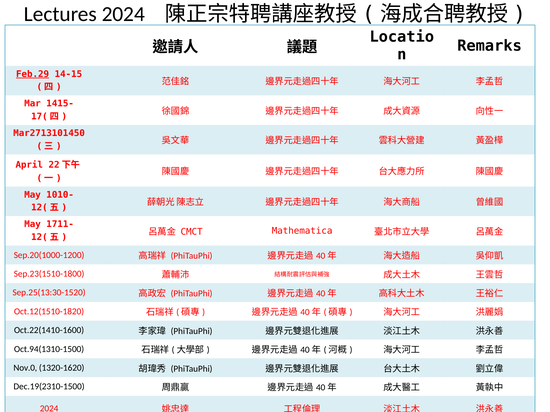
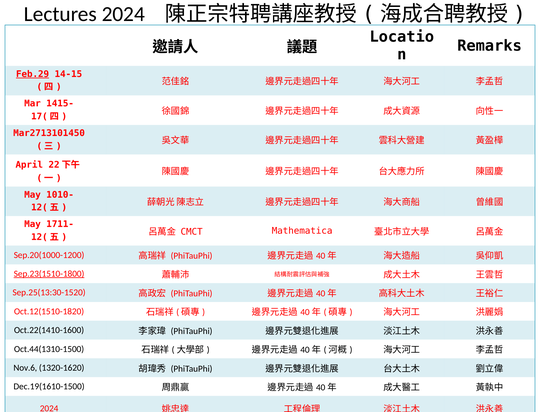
Sep.23(1510-1800 underline: none -> present (49, 274)
Oct.94(1310-1500: Oct.94(1310-1500 -> Oct.44(1310-1500 (49, 349)
Nov.0: Nov.0 -> Nov.6 (25, 368)
Dec.19(2310-1500: Dec.19(2310-1500 -> Dec.19(1610-1500 (49, 387)
